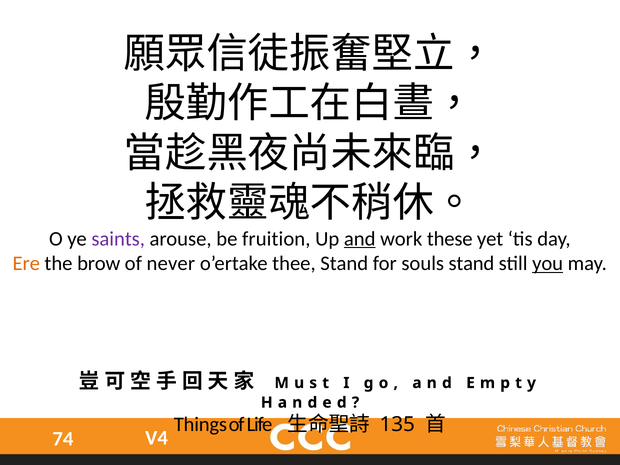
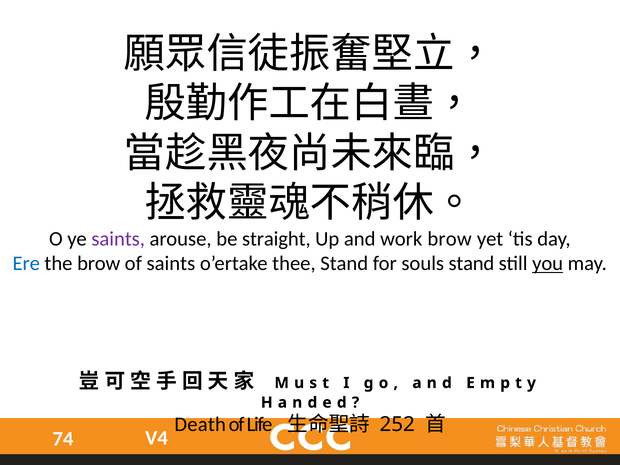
fruition: fruition -> straight (276, 239)
and underline: present -> none (360, 239)
work these: these -> brow (450, 239)
Ere colour: orange -> blue (26, 264)
of never: never -> saints (171, 264)
Things: Things -> Death (200, 425)
135: 135 -> 252 (397, 425)
